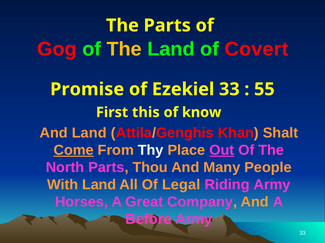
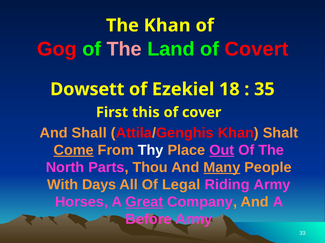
The Parts: Parts -> Khan (167, 26)
The colour: yellow -> pink (124, 49)
Promise: Promise -> Dowsett (87, 90)
Ezekiel 33: 33 -> 18 (229, 90)
55: 55 -> 35 (264, 90)
know: know -> cover (202, 113)
And Land: Land -> Shall (89, 133)
Many underline: none -> present (222, 168)
With Land: Land -> Days (99, 185)
Great underline: none -> present (144, 203)
